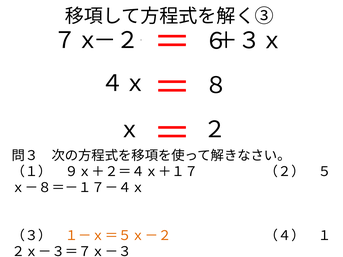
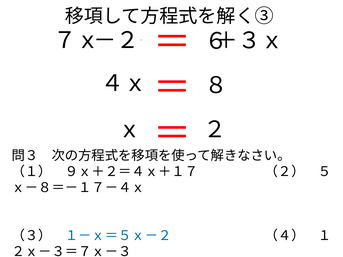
１－ｘ＝５ｘ－２ colour: orange -> blue (118, 236)
